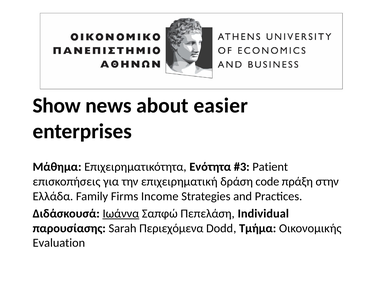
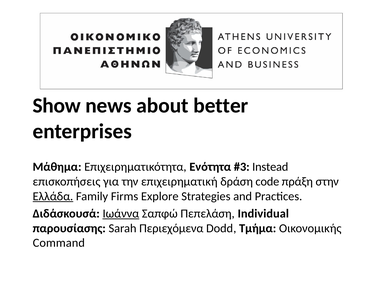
easier: easier -> better (221, 106)
Patient: Patient -> Instead (270, 167)
Ελλάδα underline: none -> present (53, 196)
Income: Income -> Explore (160, 196)
Evaluation: Evaluation -> Command (59, 243)
